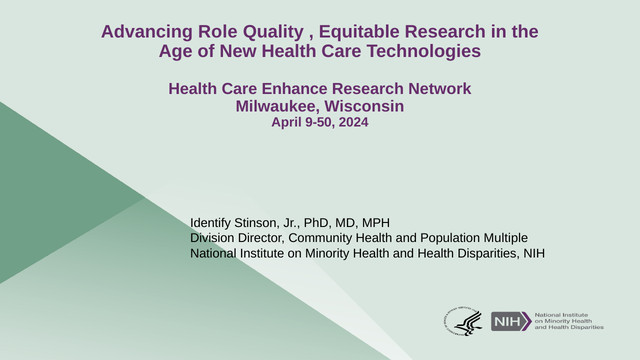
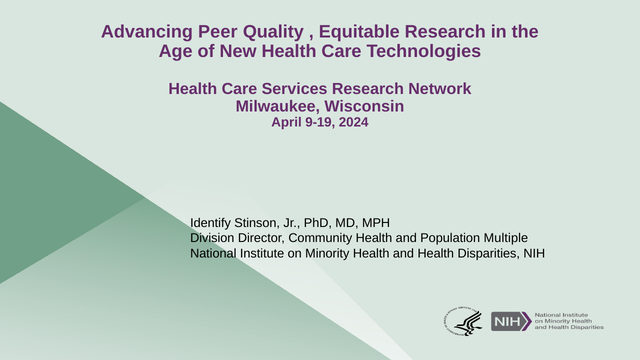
Role: Role -> Peer (218, 32)
Enhance: Enhance -> Services (295, 89)
9-50: 9-50 -> 9-19 (320, 122)
